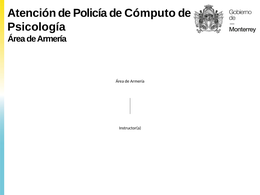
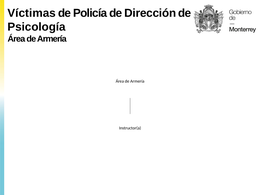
Atención: Atención -> Víctimas (32, 13)
Cómputo: Cómputo -> Dirección (150, 13)
